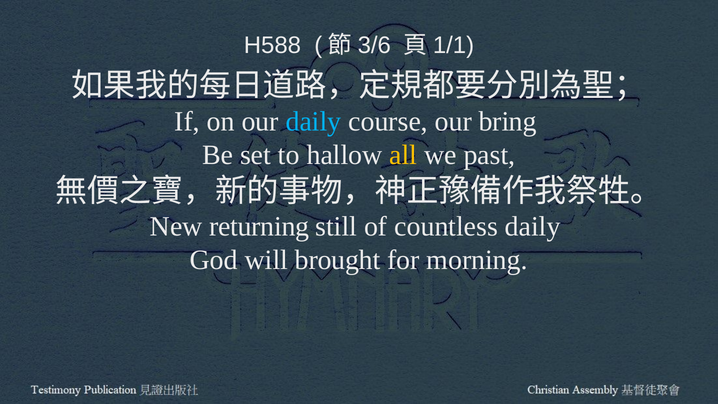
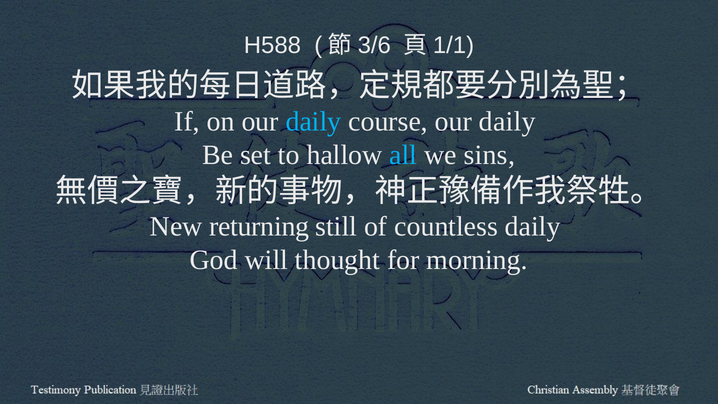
course our bring: bring -> daily (507, 121)
all colour: yellow -> light blue (403, 155)
past: past -> sins (489, 155)
brought: brought -> thought (338, 260)
